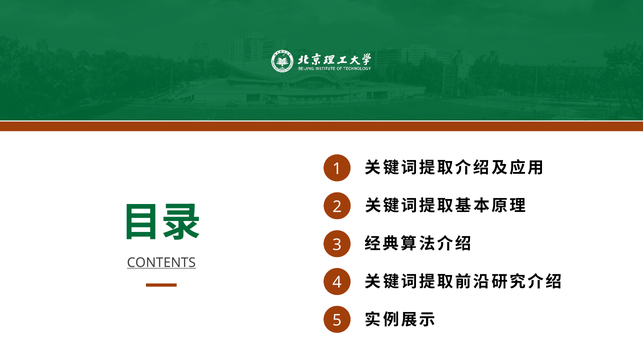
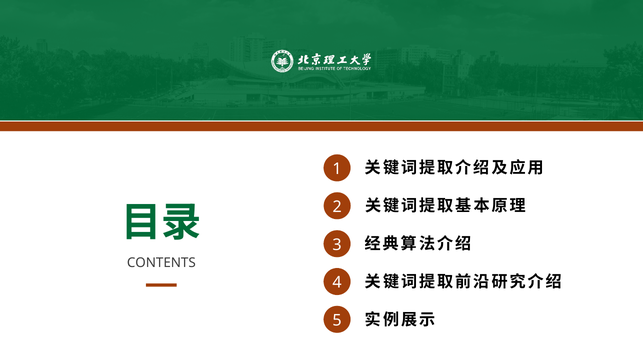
CONTENTS underline: present -> none (161, 262)
